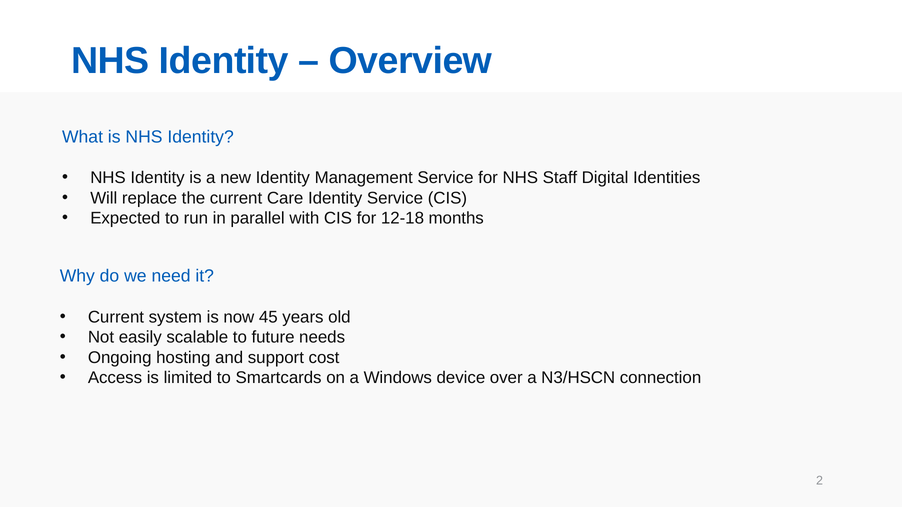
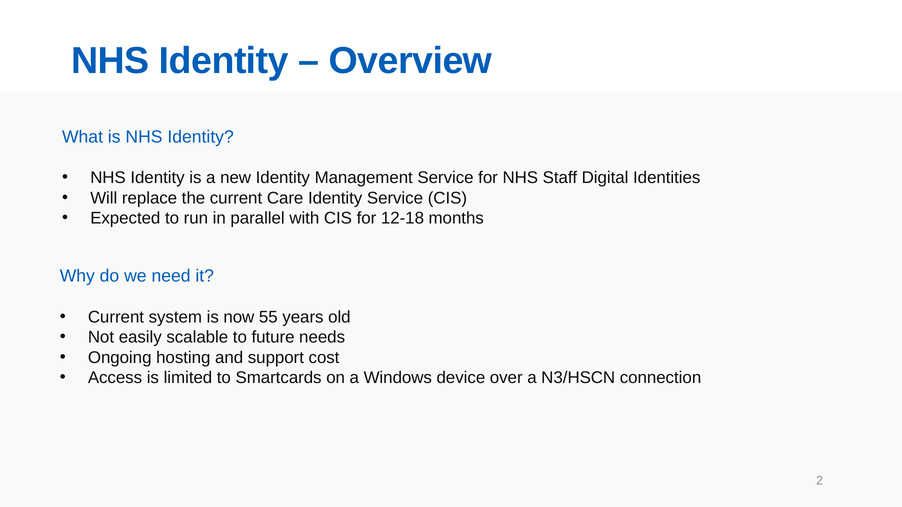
45: 45 -> 55 (268, 317)
